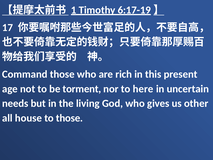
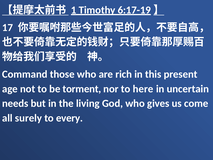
other: other -> come (196, 103)
house: house -> surely (28, 118)
to those: those -> every (69, 118)
